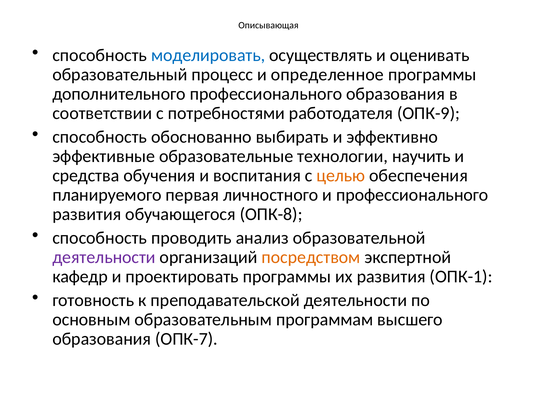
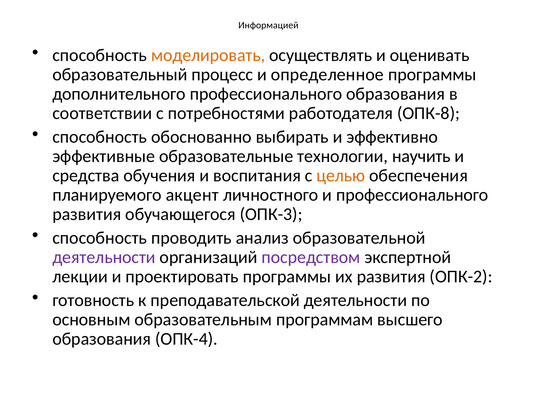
Описывающая: Описывающая -> Информацией (268, 25)
моделировать colour: blue -> orange (208, 55)
ОПК-9: ОПК-9 -> ОПК-8 (428, 113)
первая: первая -> акцент (192, 195)
ОПК-8: ОПК-8 -> ОПК-3 (271, 214)
посредством colour: orange -> purple (311, 257)
кафедр: кафедр -> лекции (80, 277)
ОПК-1: ОПК-1 -> ОПК-2 (461, 277)
ОПК-7: ОПК-7 -> ОПК-4 (186, 339)
